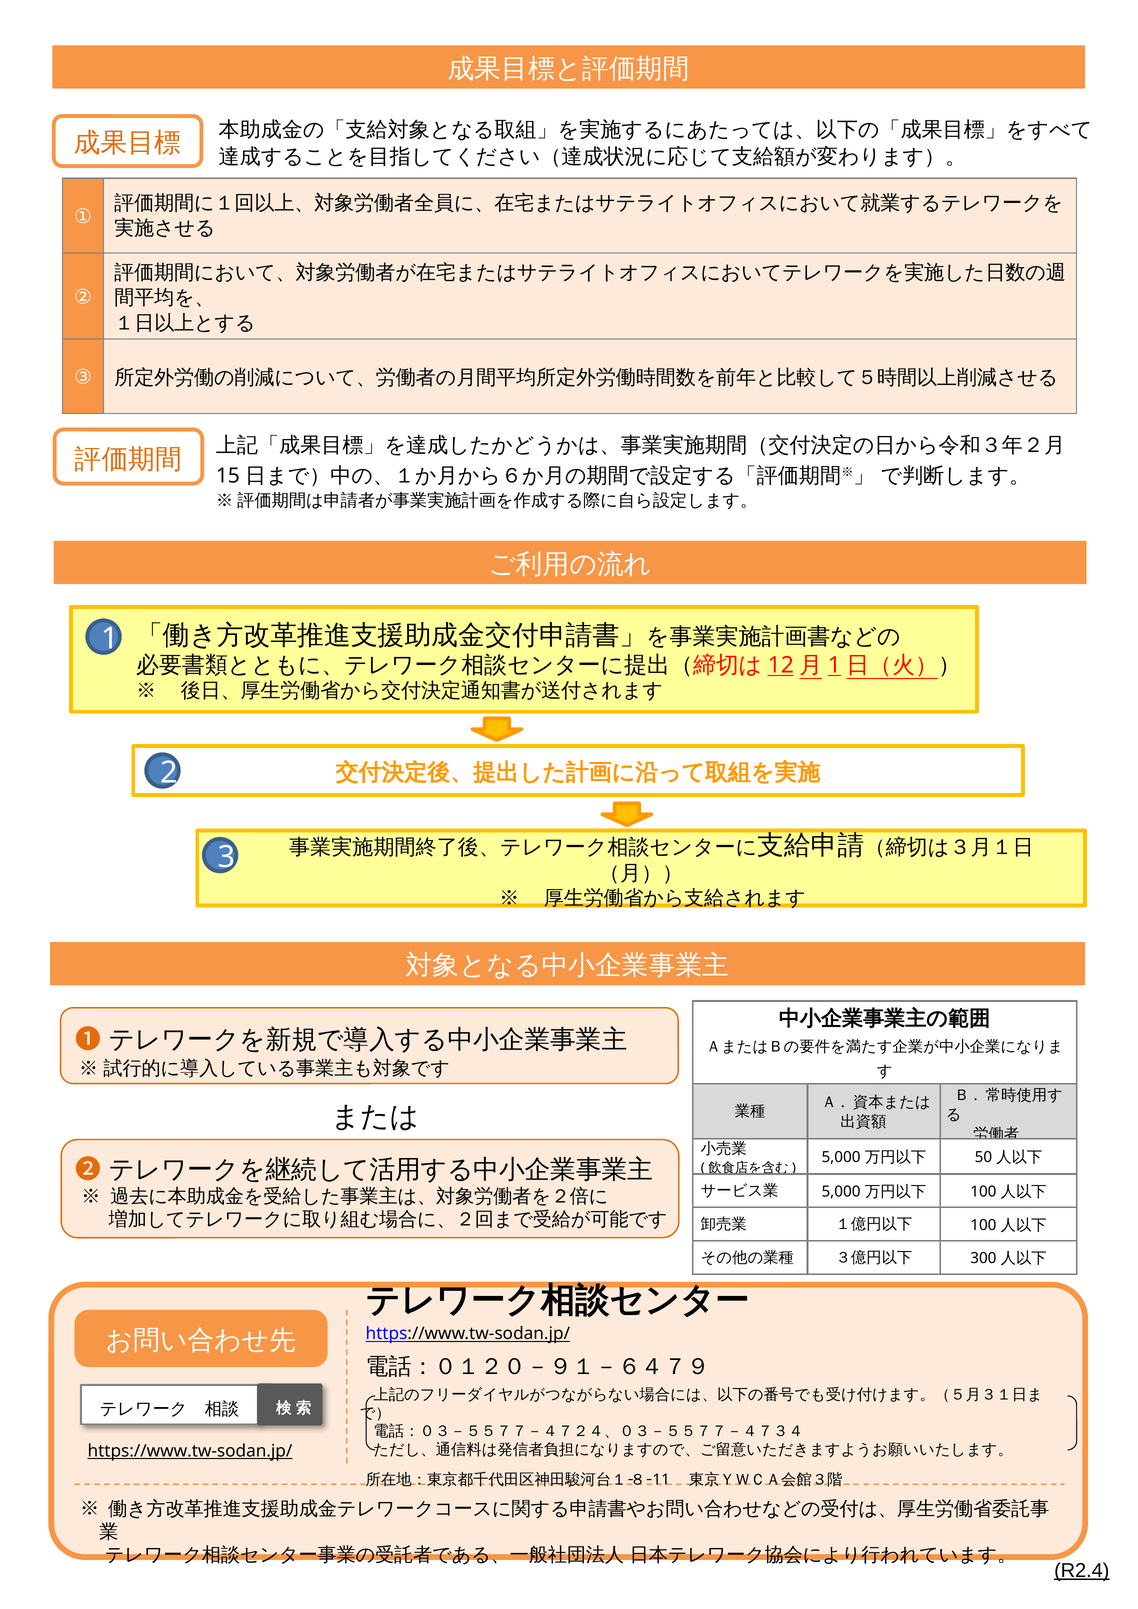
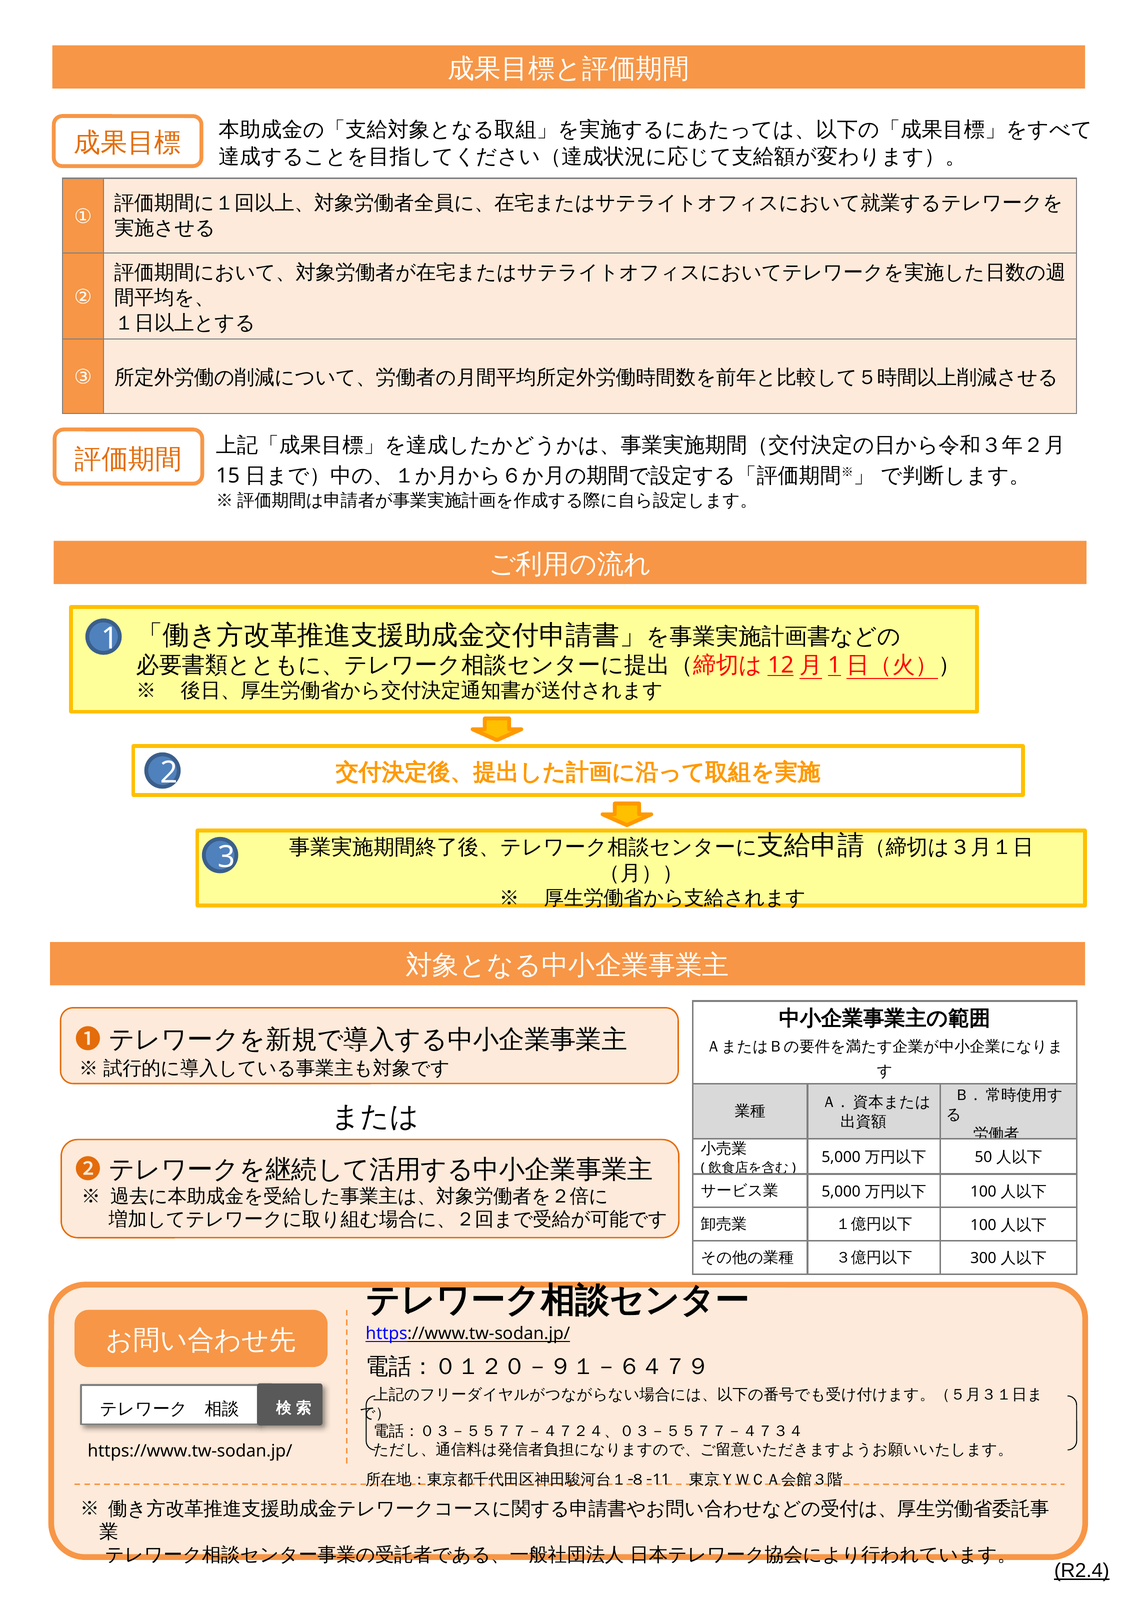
https://www.tw-sodan.jp/ underline: present -> none (190, 1452)
